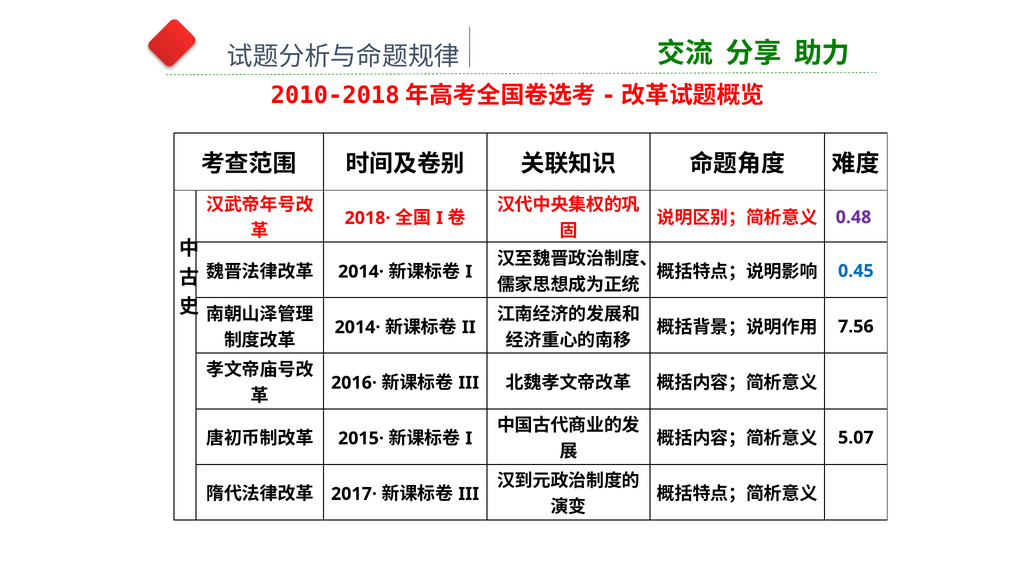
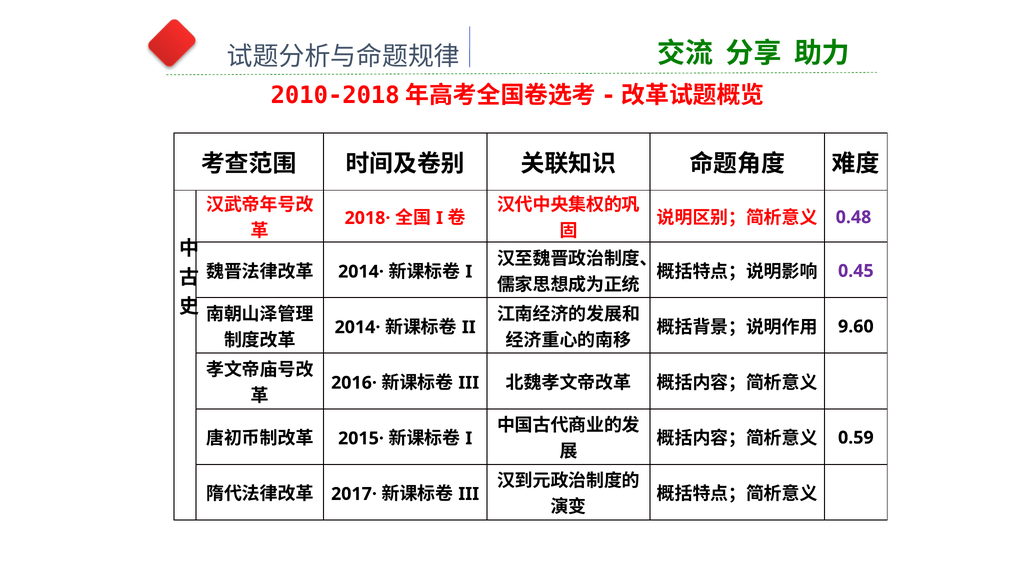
0.45 colour: blue -> purple (856, 271)
7.56: 7.56 -> 9.60 (856, 327)
5.07: 5.07 -> 0.59 (856, 438)
